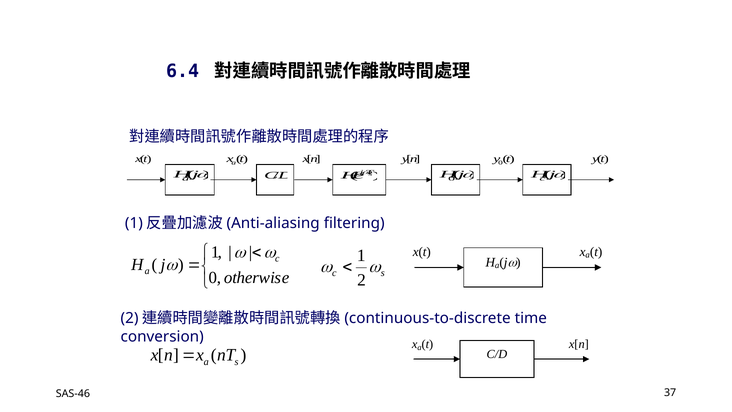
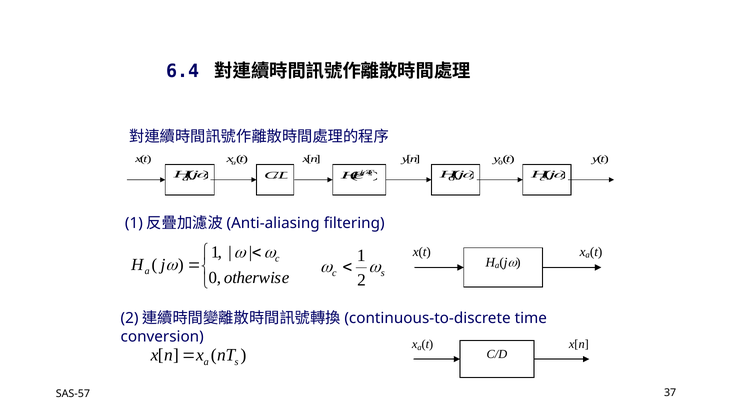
SAS-46: SAS-46 -> SAS-57 (73, 393)
